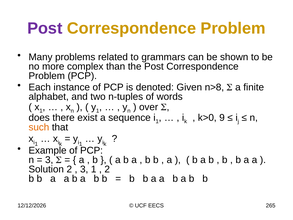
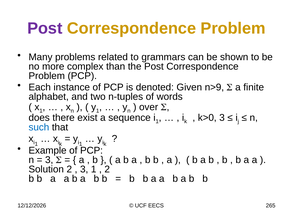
n>8: n>8 -> n>9 (214, 87)
k>0 9: 9 -> 3 (222, 118)
such colour: orange -> blue (39, 127)
